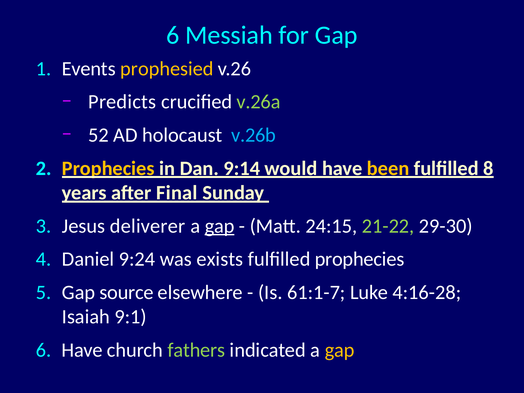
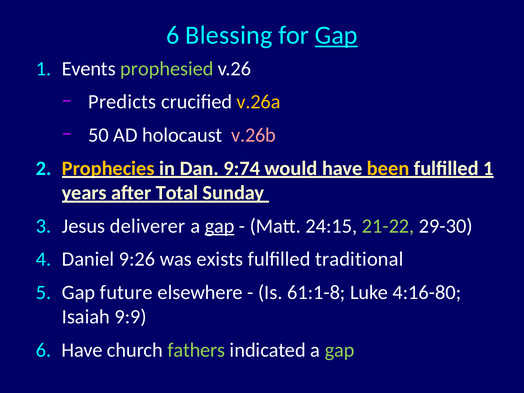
Messiah: Messiah -> Blessing (229, 35)
Gap underline: none -> present (336, 35)
prophesied colour: yellow -> light green (167, 69)
v.26a colour: light green -> yellow (259, 102)
52: 52 -> 50 (98, 135)
v.26b colour: light blue -> pink (254, 135)
9:14: 9:14 -> 9:74 (242, 168)
fulfilled 8: 8 -> 1 (488, 168)
Final: Final -> Total (177, 193)
9:24: 9:24 -> 9:26 (137, 259)
fulfilled prophecies: prophecies -> traditional (359, 259)
source: source -> future (126, 292)
61:1-7: 61:1-7 -> 61:1-8 (316, 292)
4:16-28: 4:16-28 -> 4:16-80 (427, 292)
9:1: 9:1 -> 9:9 (131, 317)
gap colour: yellow -> light green (340, 350)
